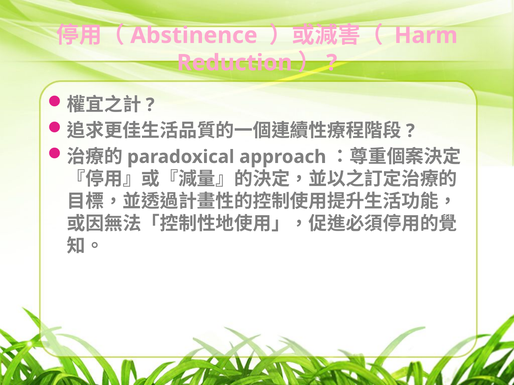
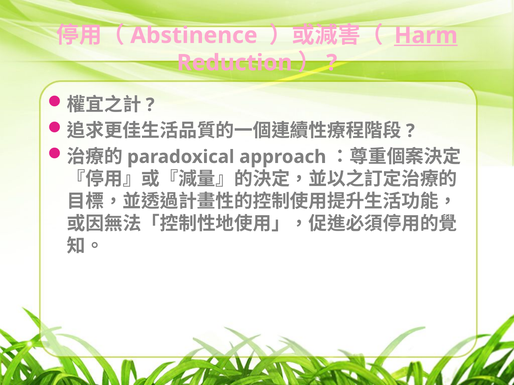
Harm underline: none -> present (426, 35)
